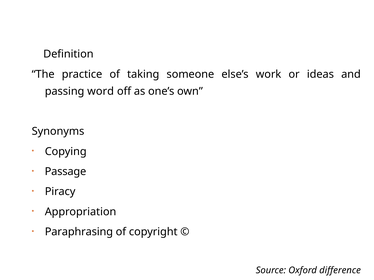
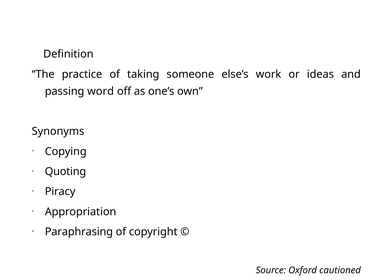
Passage: Passage -> Quoting (65, 172)
difference: difference -> cautioned (340, 271)
